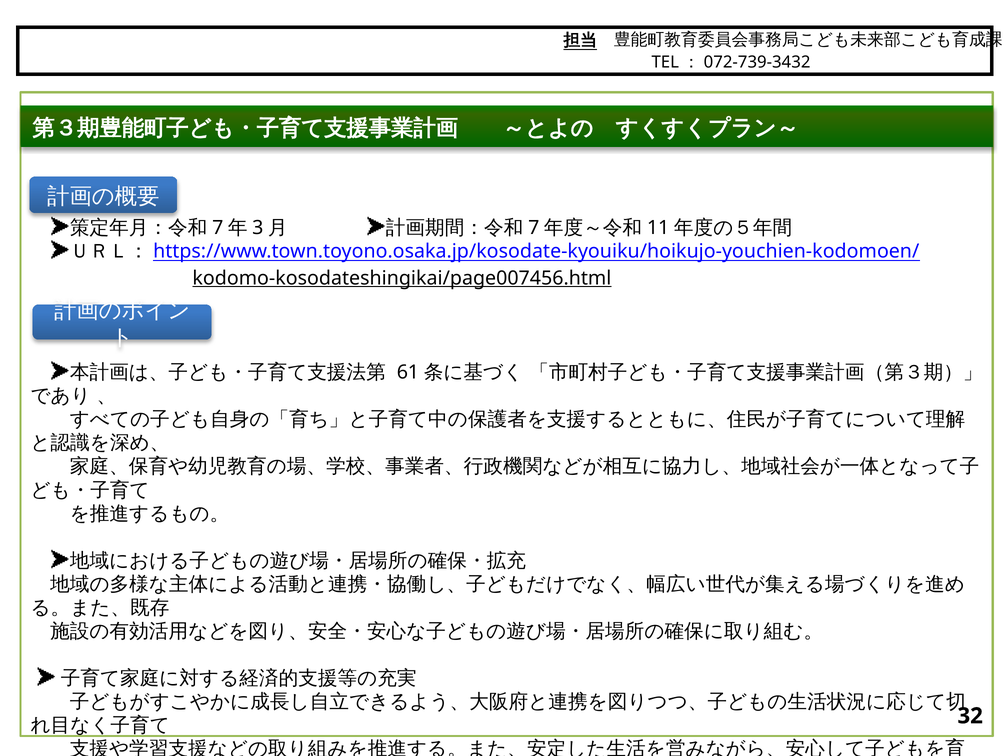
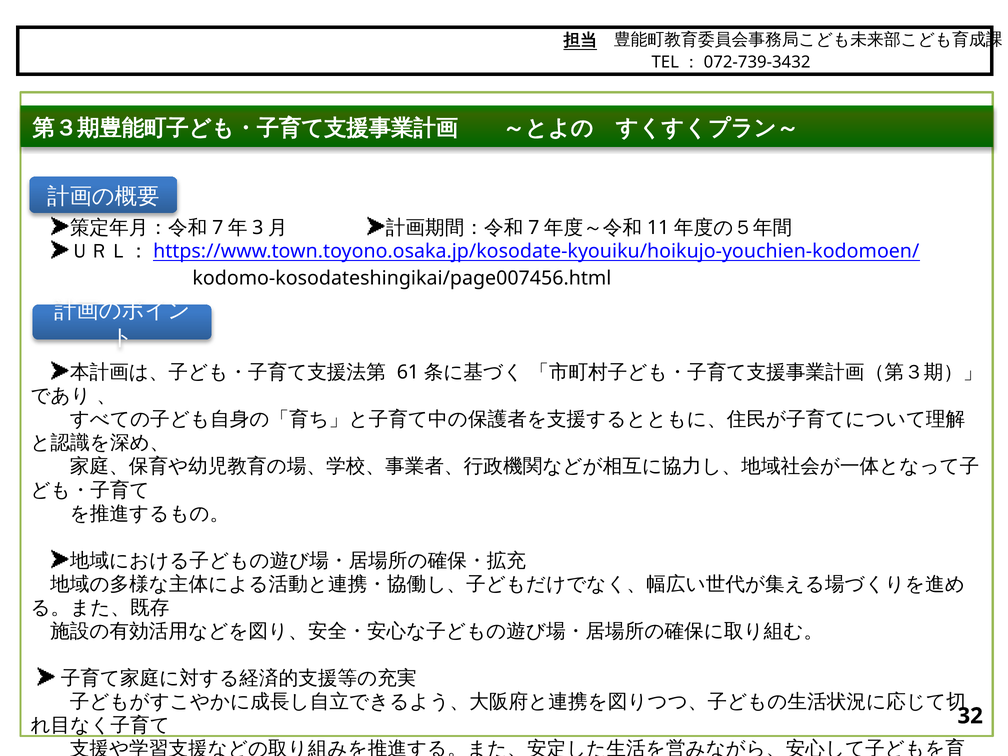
kodomo-kosodateshingikai/page007456.html underline: present -> none (402, 278)
